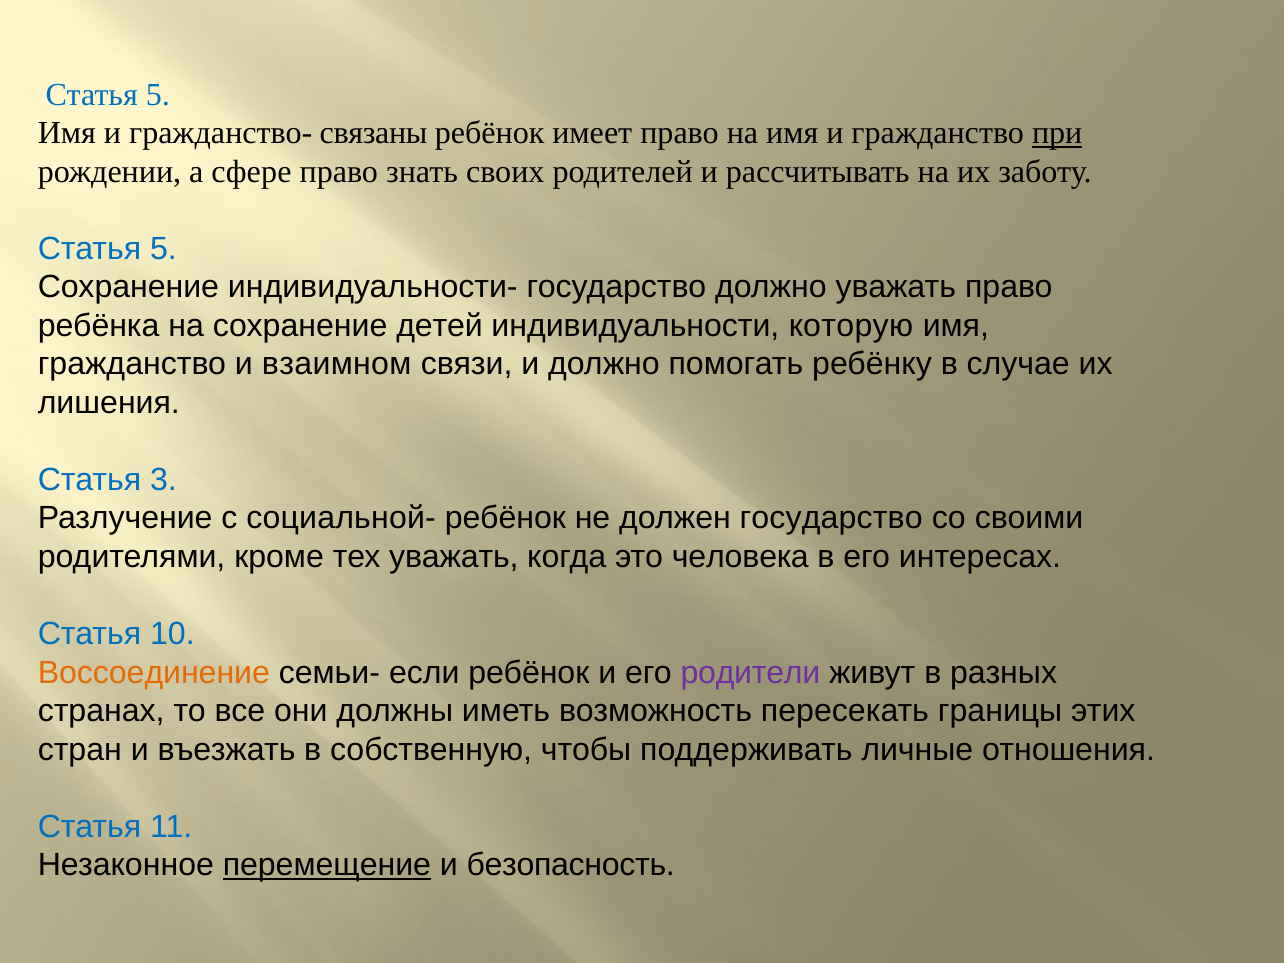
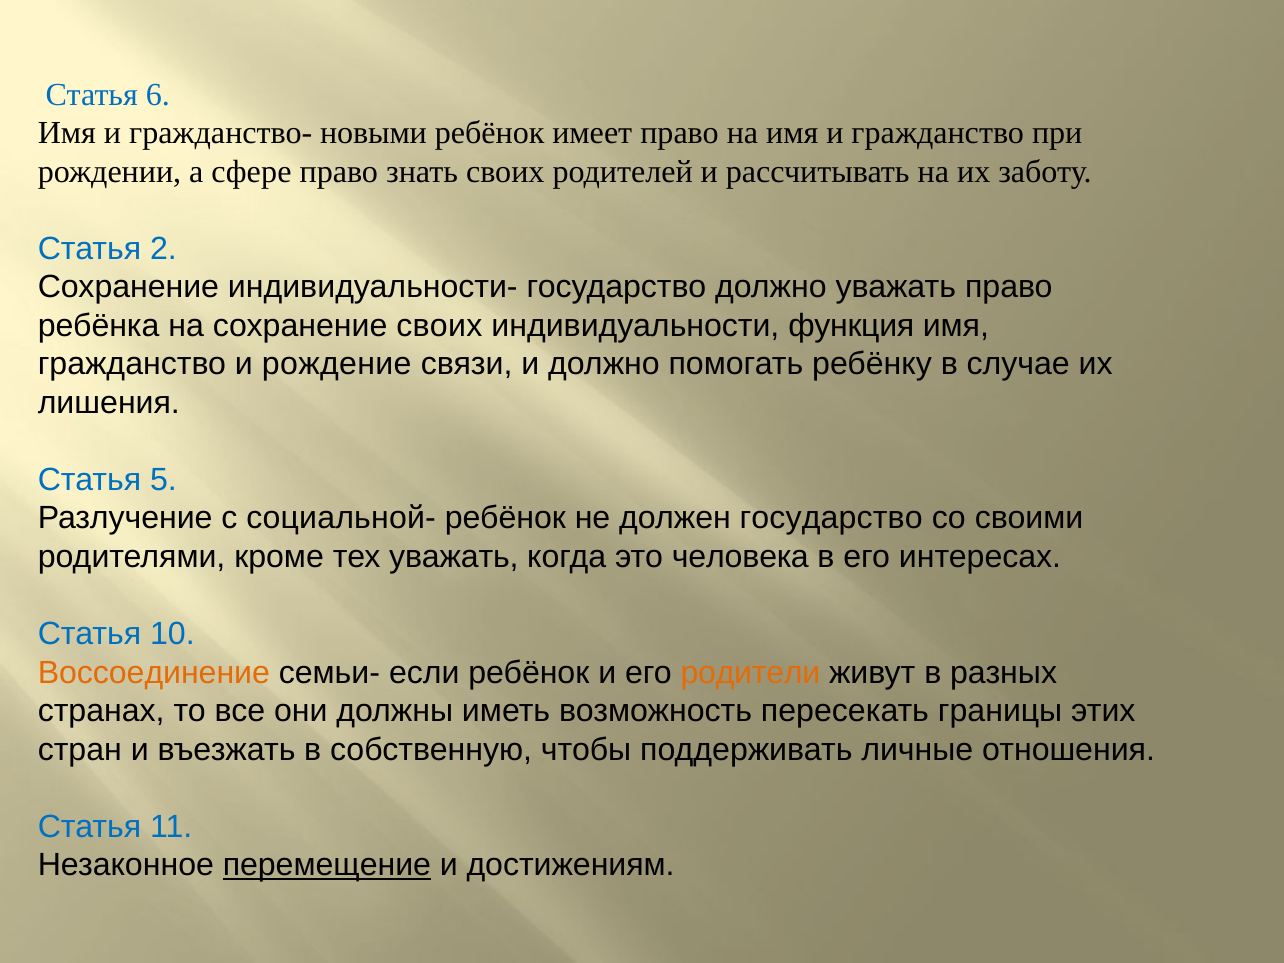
5: 5 -> 6 (158, 95)
связаны: связаны -> новыми (374, 133)
при underline: present -> none (1057, 133)
5: 5 -> 2 (163, 249)
сохранение детей: детей -> своих (439, 326)
которую: которую -> функция (851, 326)
взаимном: взаимном -> рождение (337, 364)
3: 3 -> 5 (163, 480)
родители colour: purple -> orange (750, 672)
безопасность: безопасность -> достижениям (571, 865)
